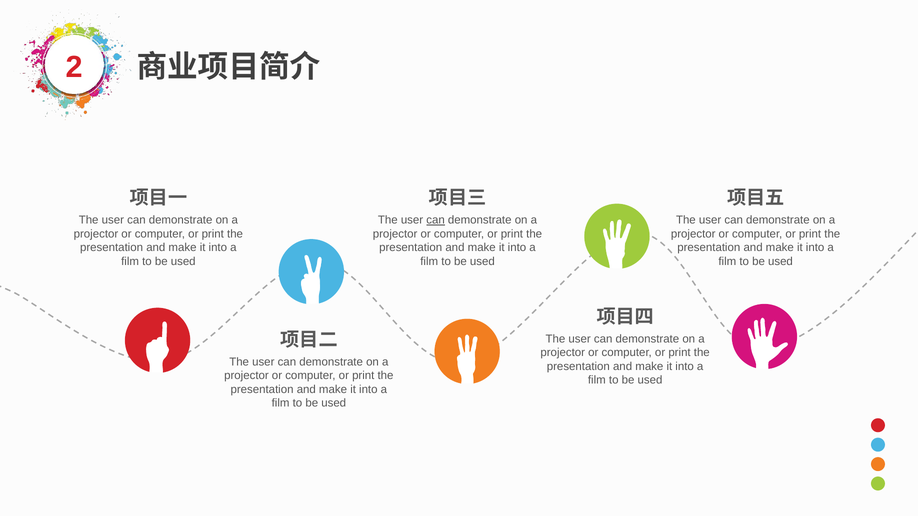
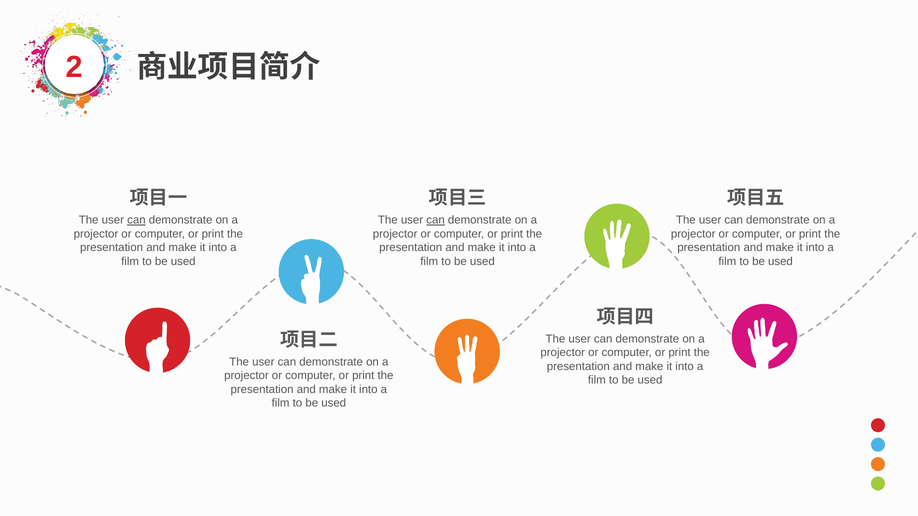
can underline: none -> present (136, 220)
